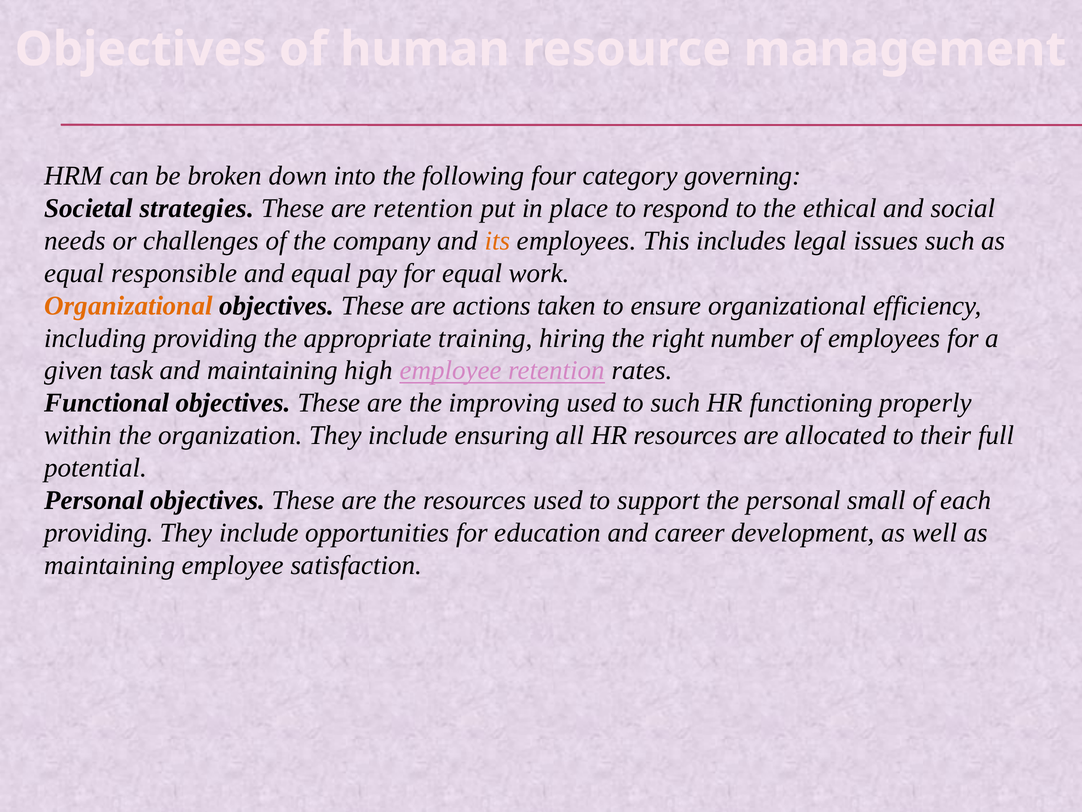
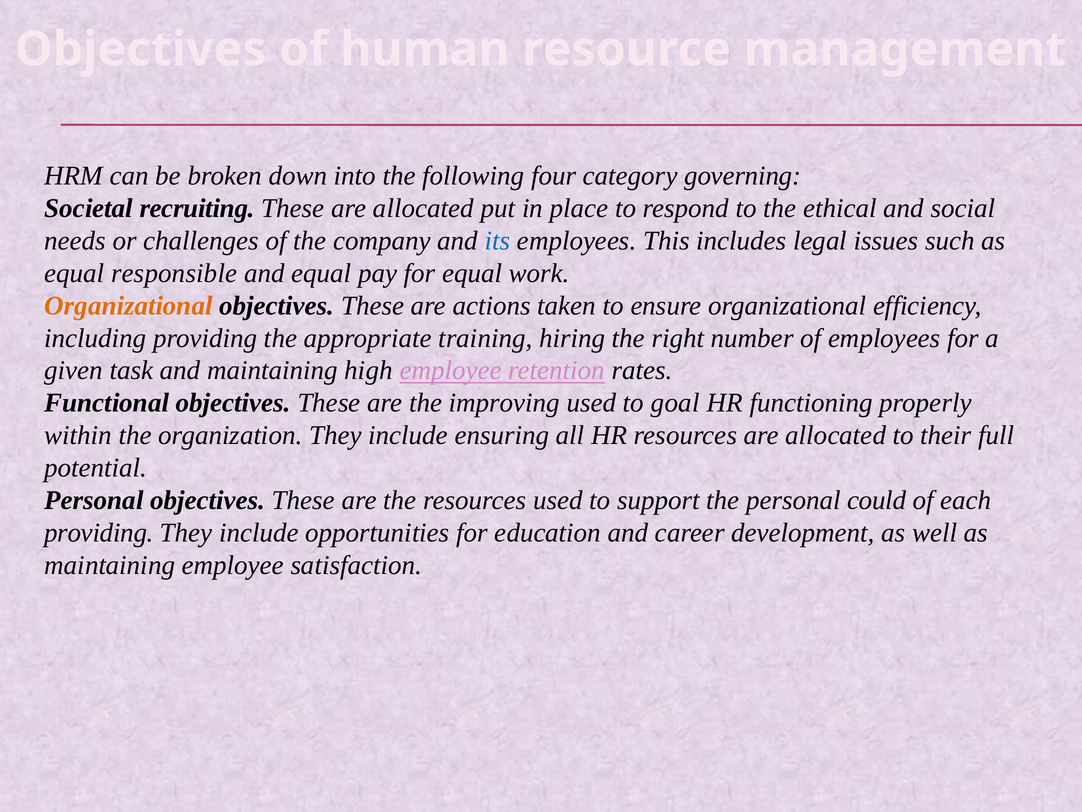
strategies: strategies -> recruiting (197, 208)
These are retention: retention -> allocated (423, 208)
its colour: orange -> blue (498, 240)
to such: such -> goal (675, 403)
small: small -> could (877, 500)
